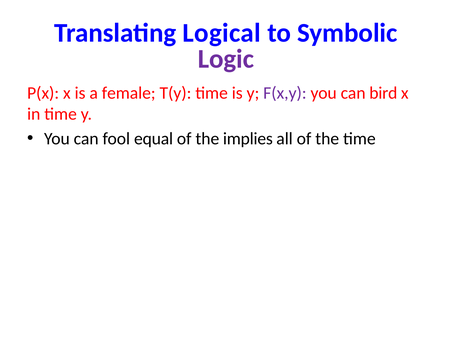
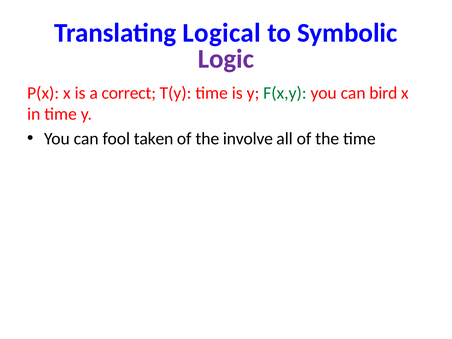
female: female -> correct (129, 93)
F(x,y colour: purple -> green (285, 93)
equal: equal -> taken (154, 139)
implies: implies -> involve (248, 139)
